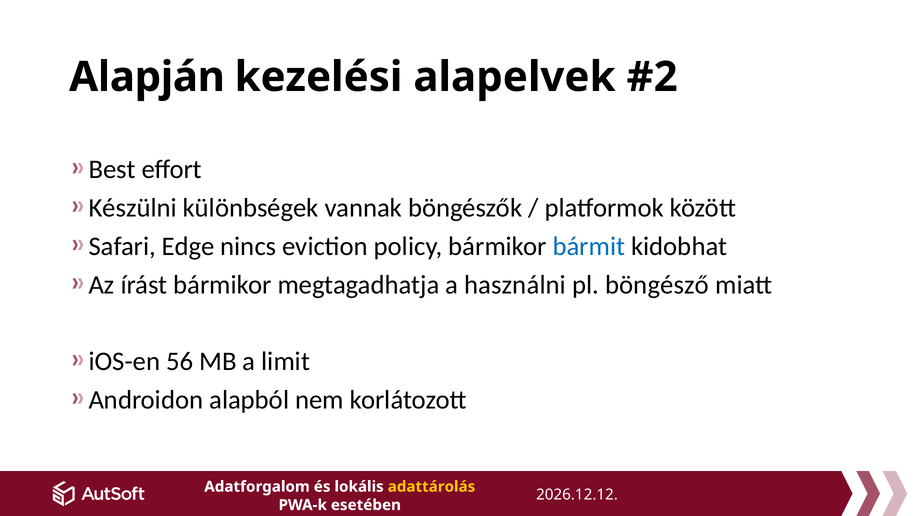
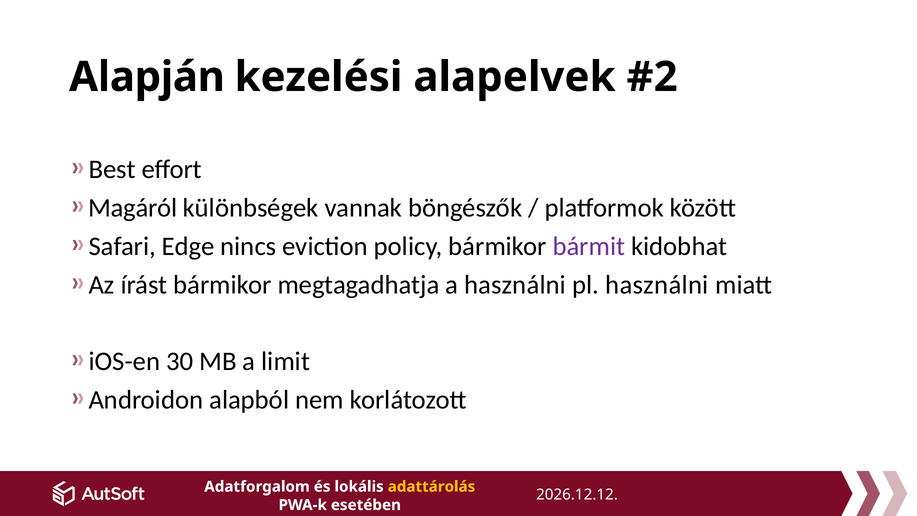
Készülni: Készülni -> Magáról (133, 208)
bármit colour: blue -> purple (589, 246)
pl böngésző: böngésző -> használni (657, 285)
56: 56 -> 30 (180, 361)
